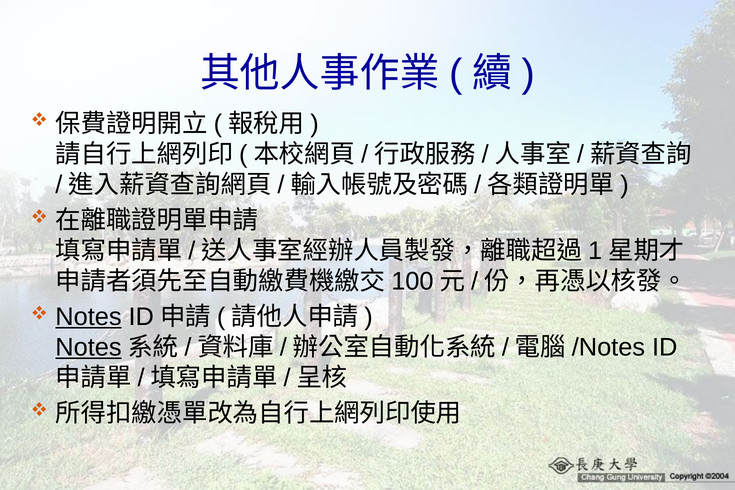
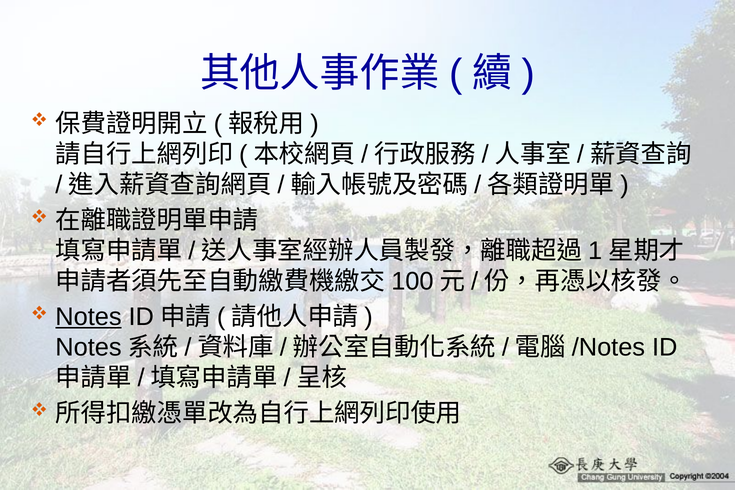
Notes underline: present -> none (88, 347)
